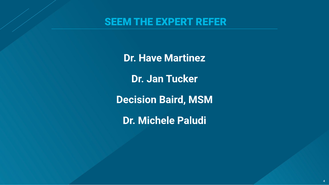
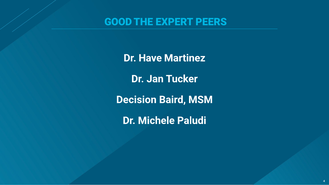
SEEM: SEEM -> GOOD (118, 22)
REFER: REFER -> PEERS (211, 22)
